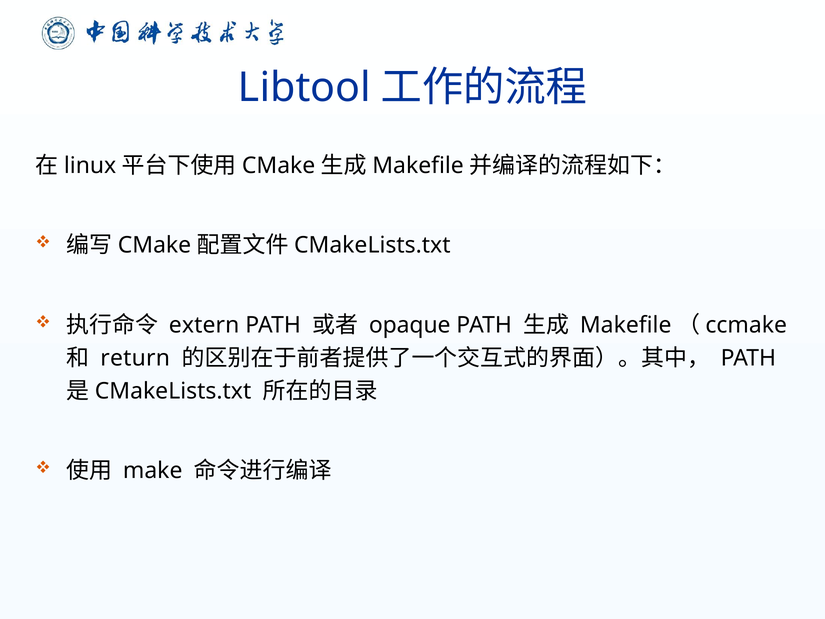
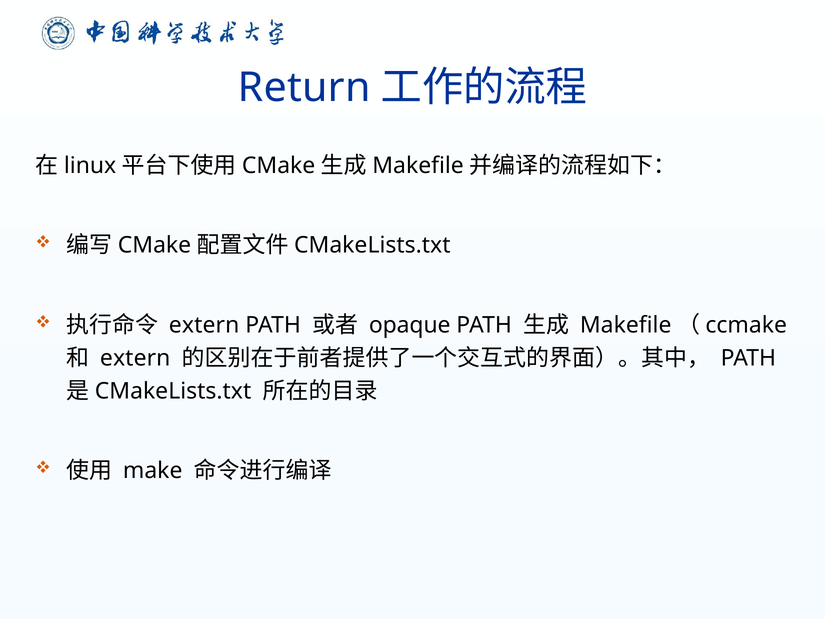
Libtool: Libtool -> Return (304, 88)
return: return -> extern (135, 358)
